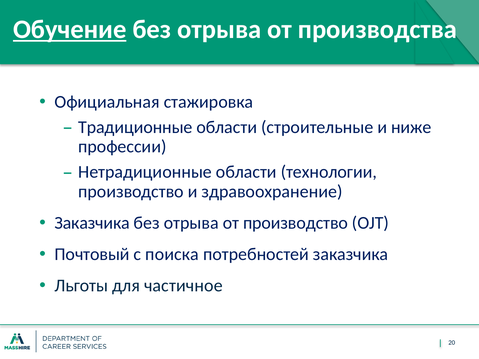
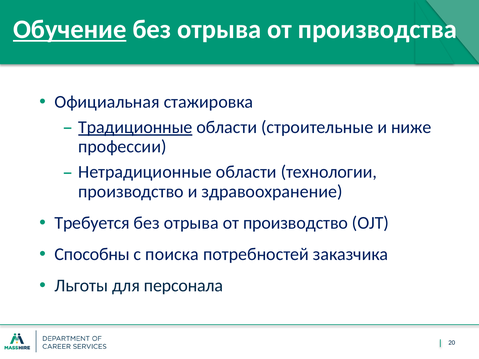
Традиционные underline: none -> present (135, 127)
Заказчика: Заказчика -> Требуется (92, 223)
Почтовый: Почтовый -> Способны (92, 254)
частичное: частичное -> персонала (184, 286)
